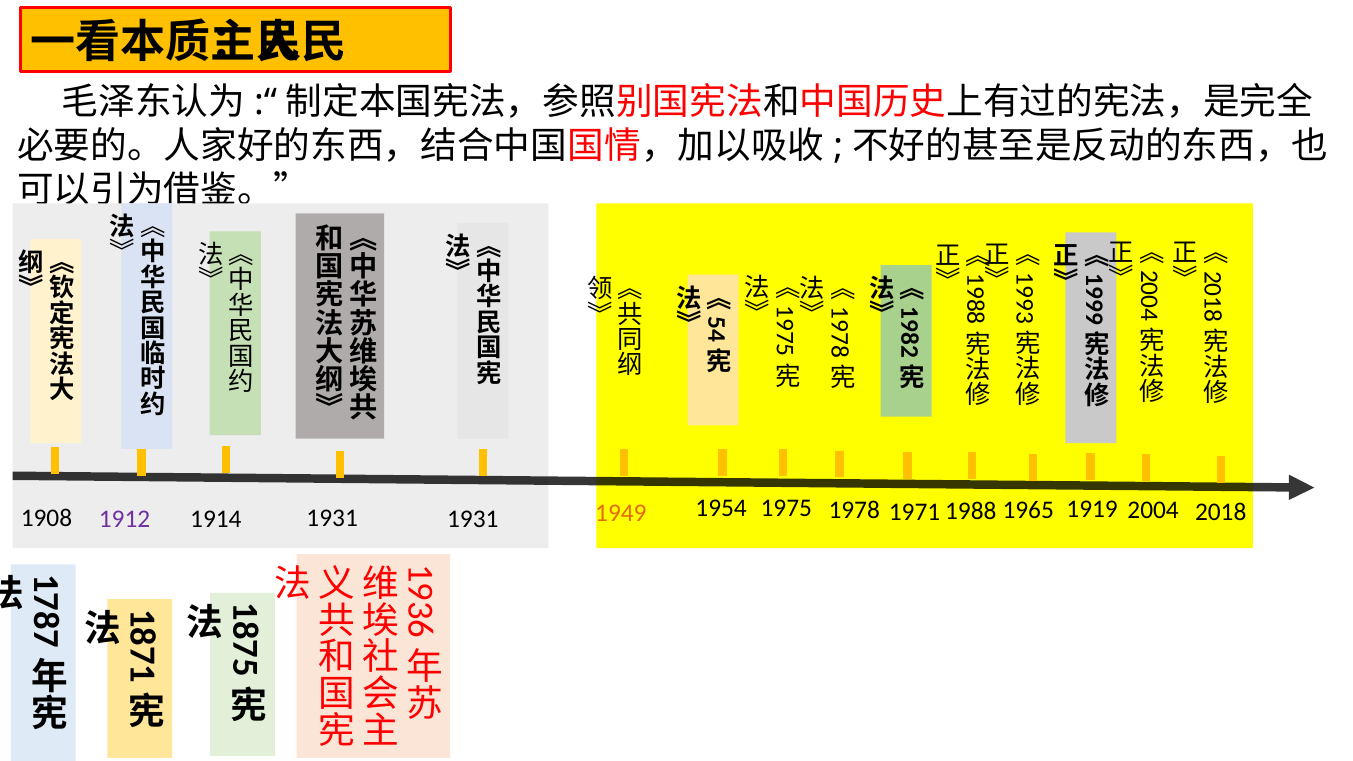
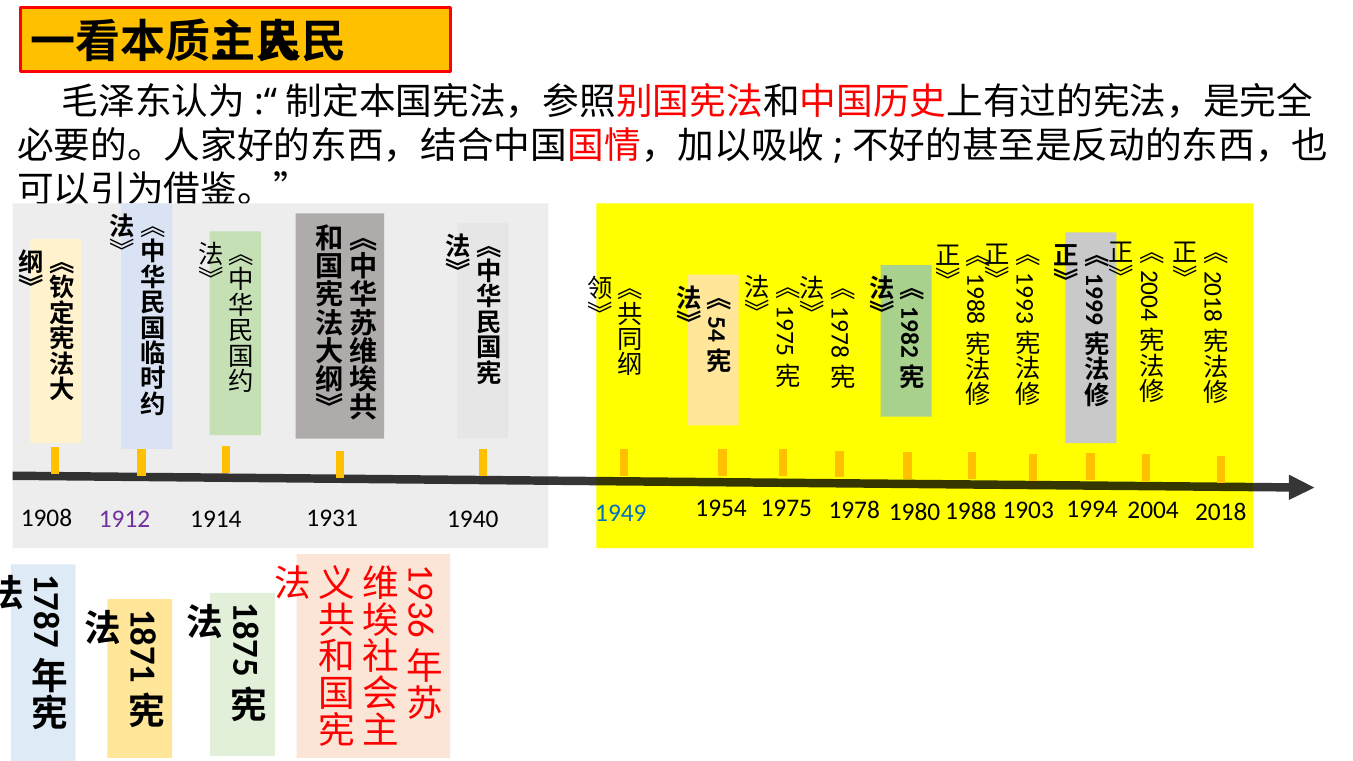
1919: 1919 -> 1994 (1092, 510)
1965: 1965 -> 1903 (1028, 510)
1971: 1971 -> 1980 (915, 512)
1949 colour: orange -> blue (621, 514)
1931: 1931 -> 1940 (473, 519)
